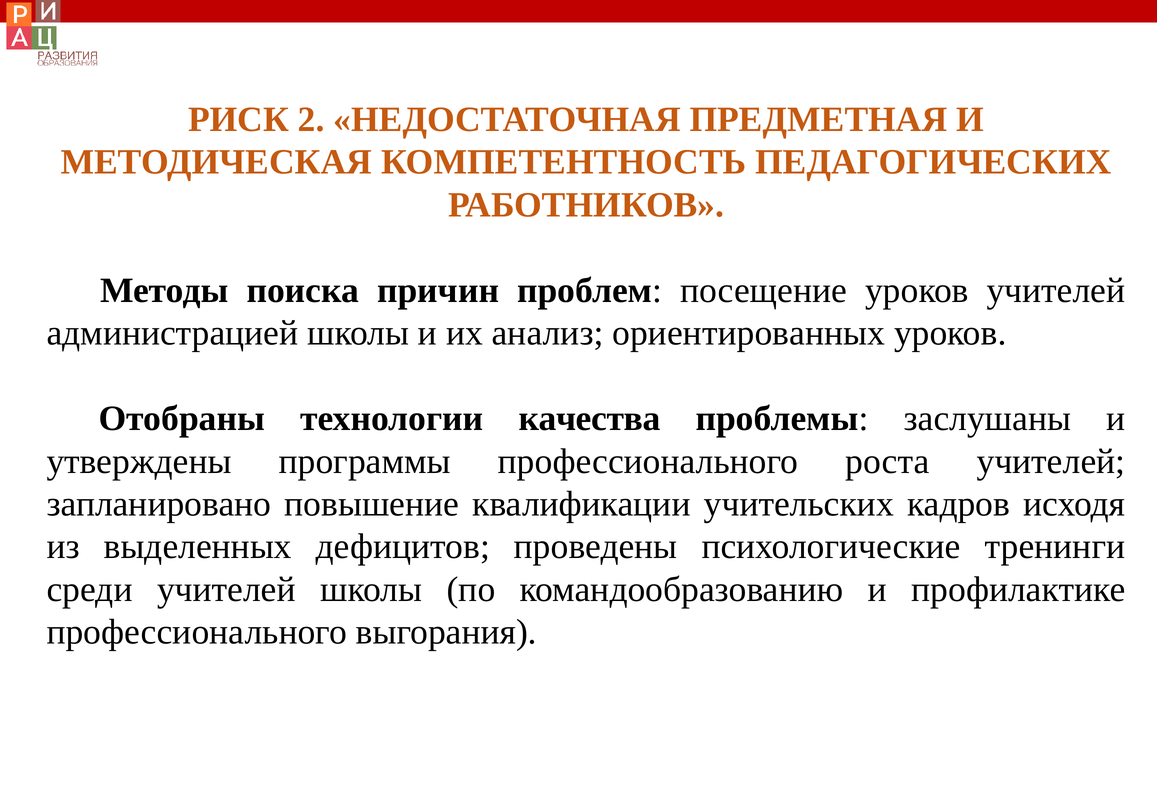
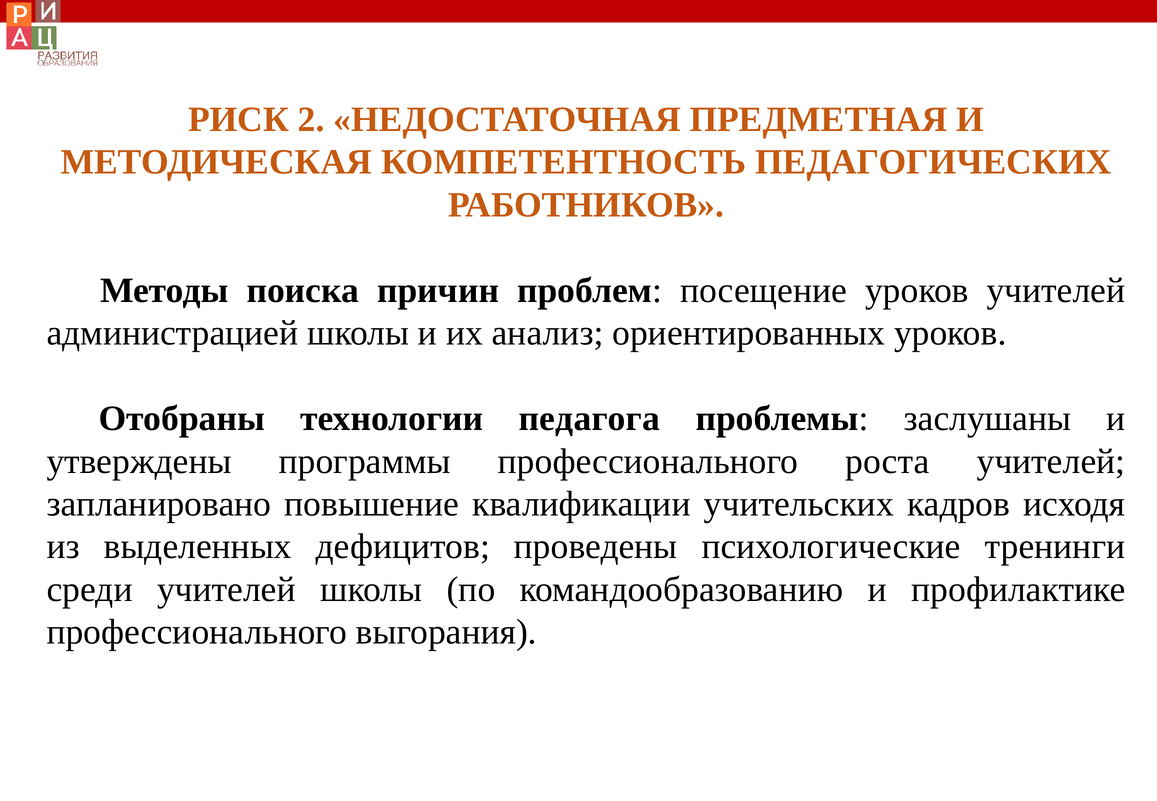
качества: качества -> педагога (589, 419)
